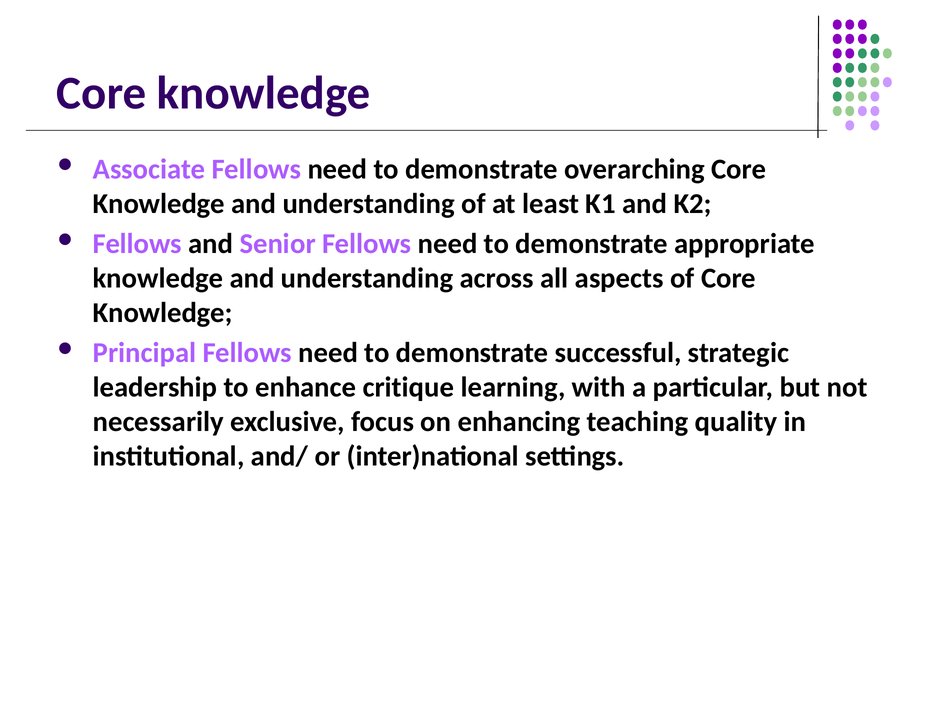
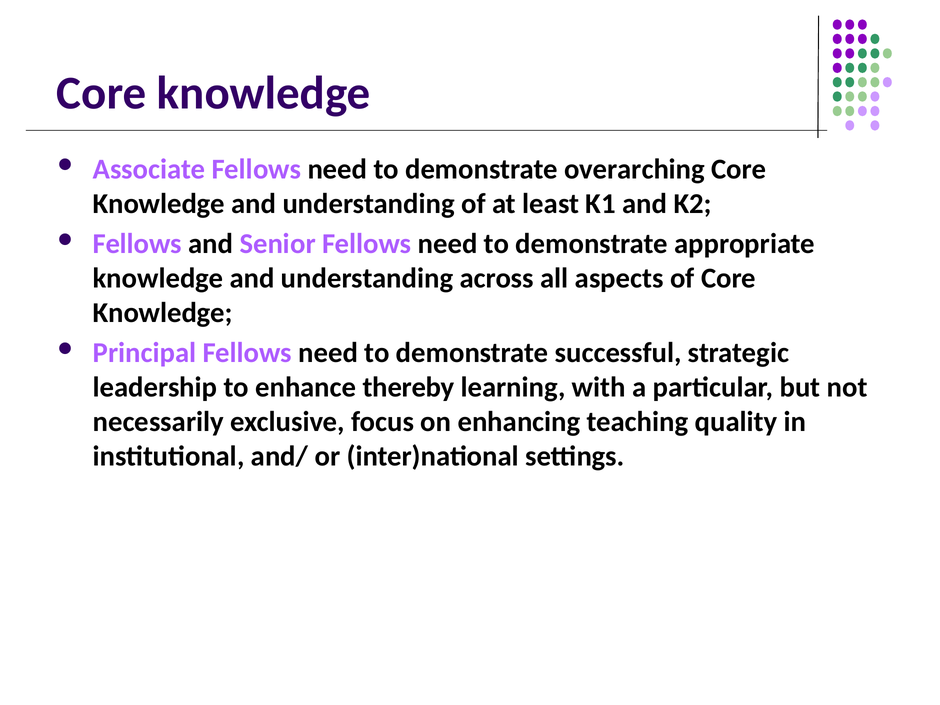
critique: critique -> thereby (409, 387)
